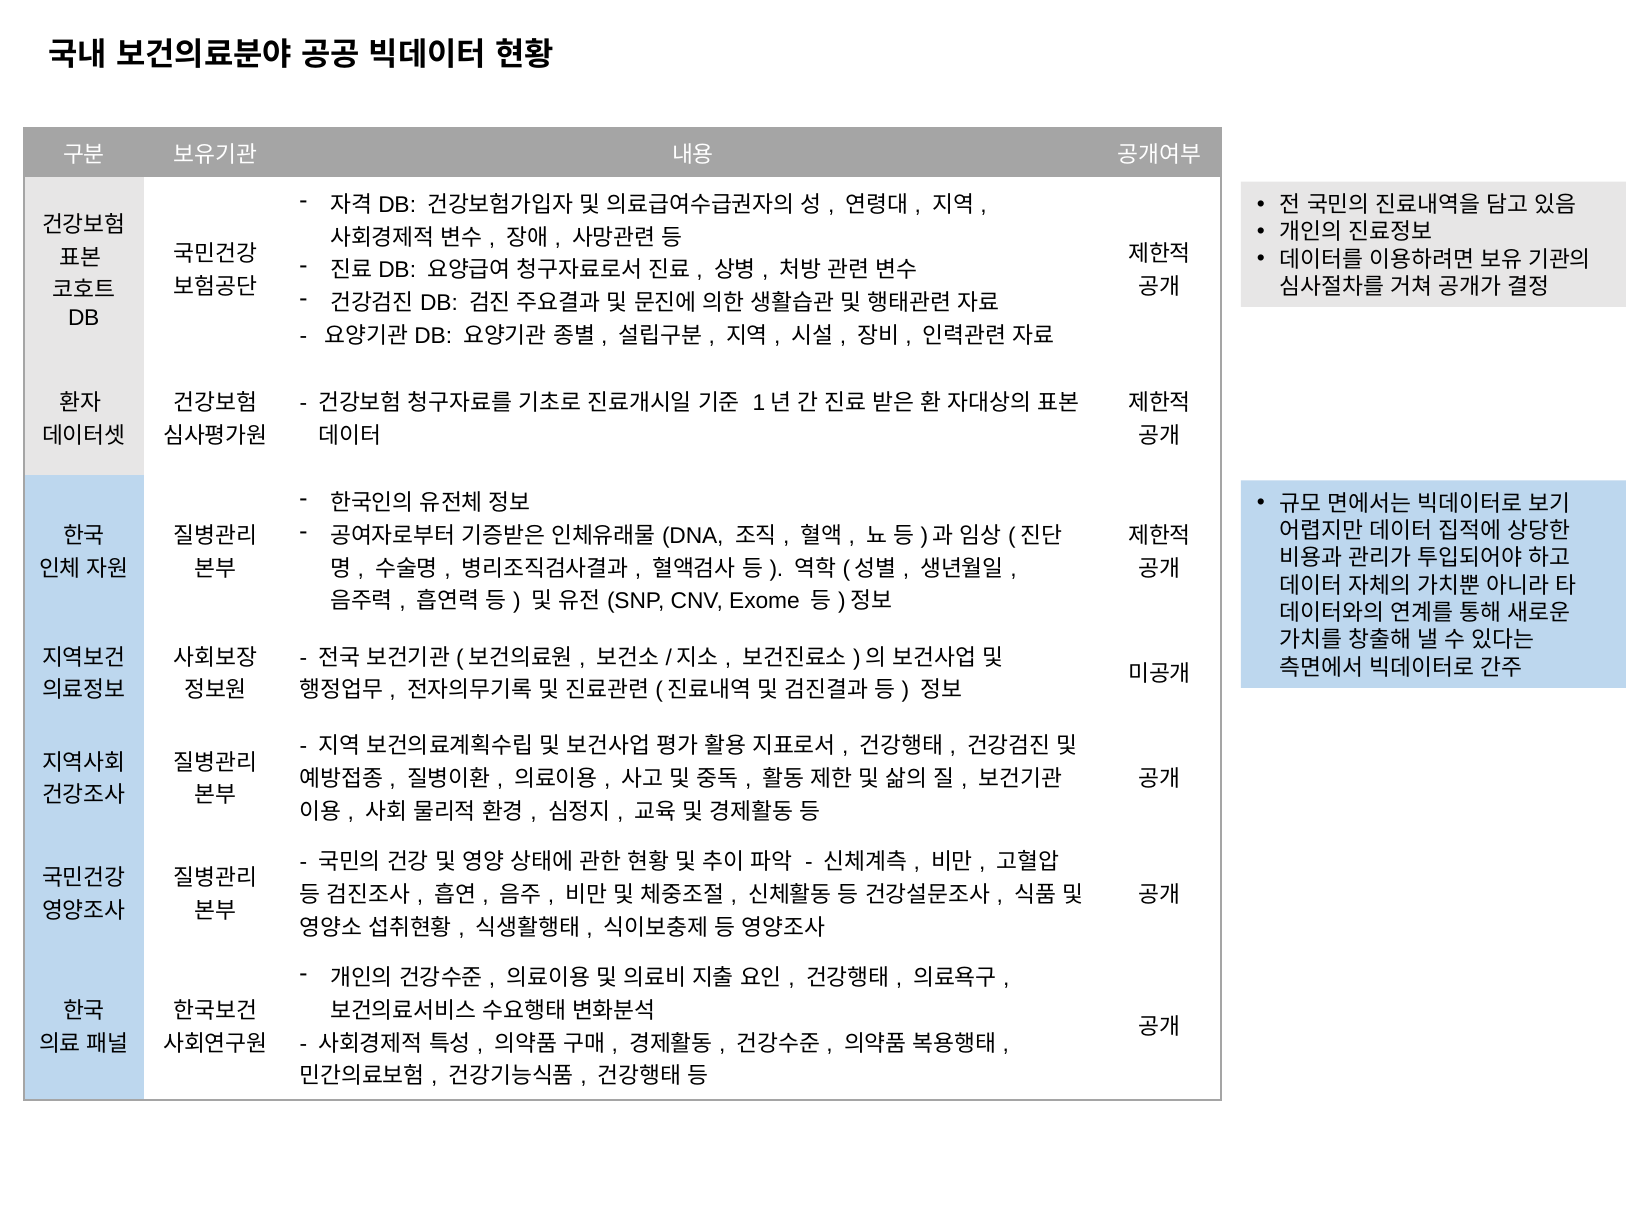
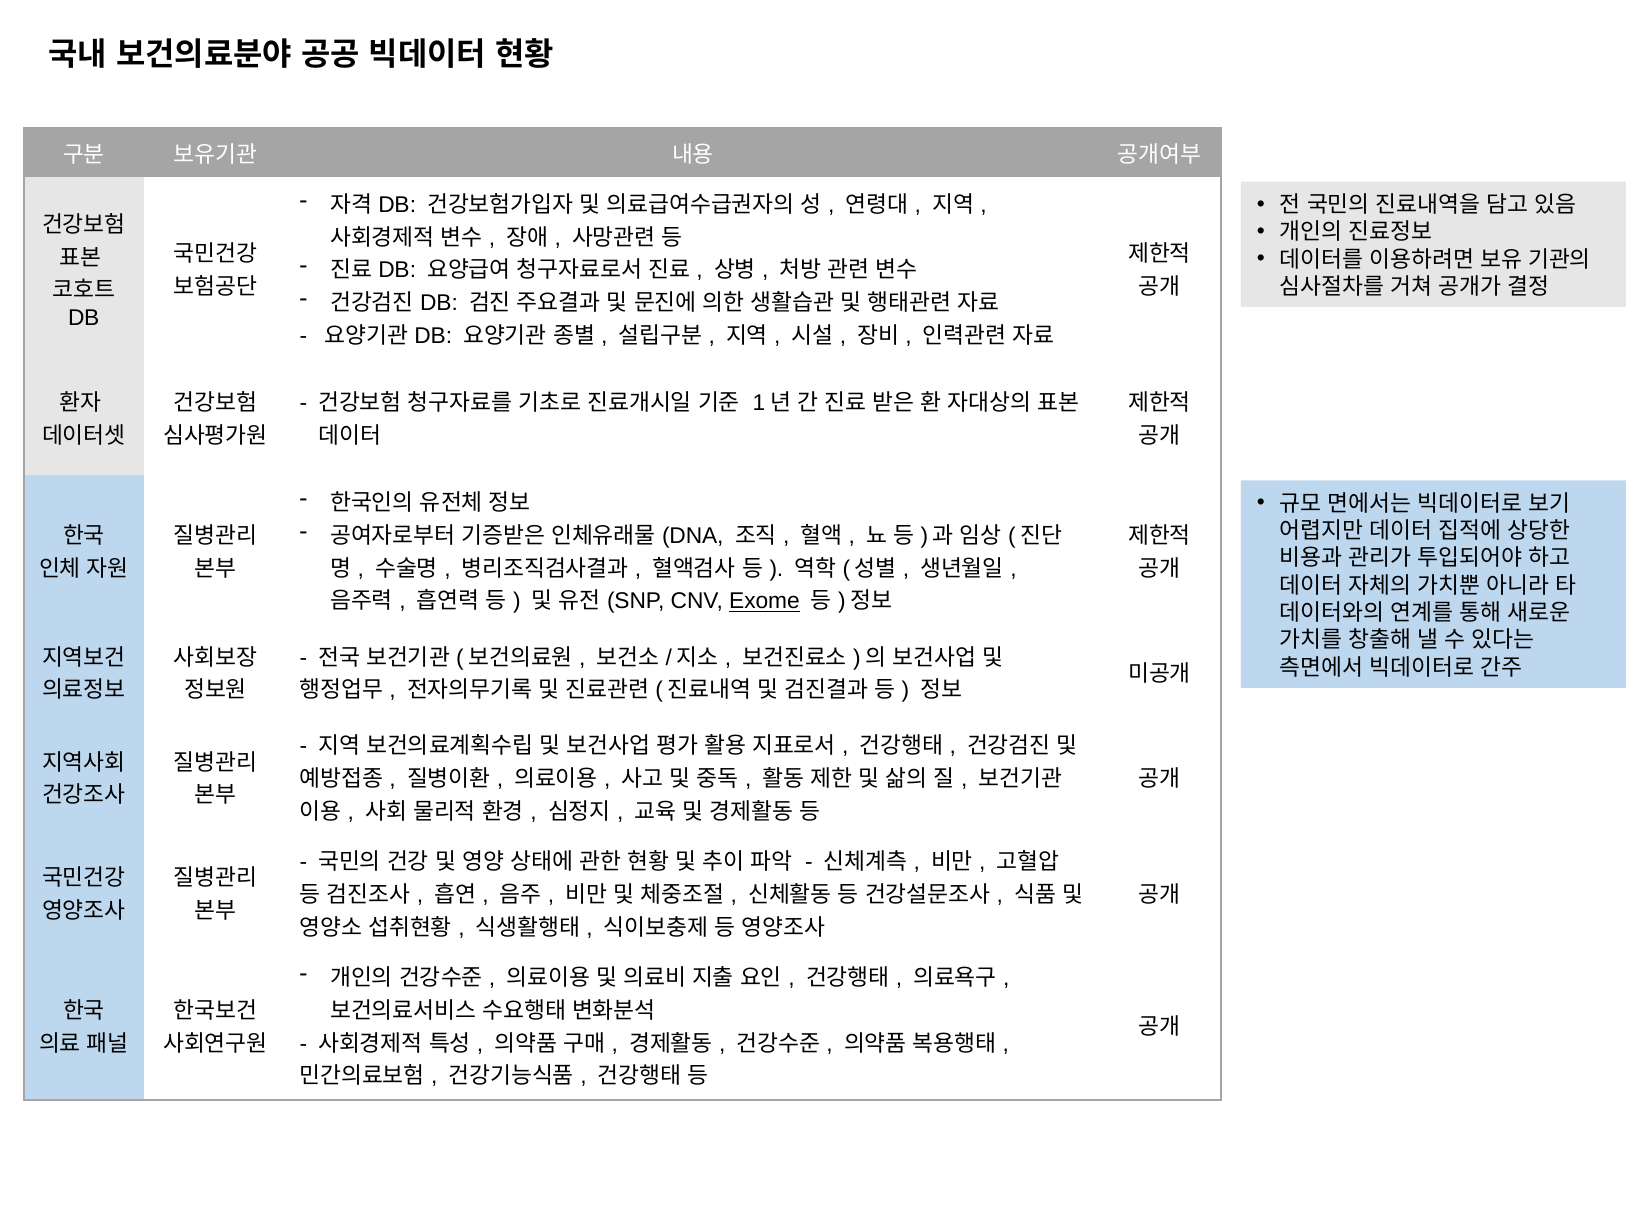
Exome underline: none -> present (764, 602)
